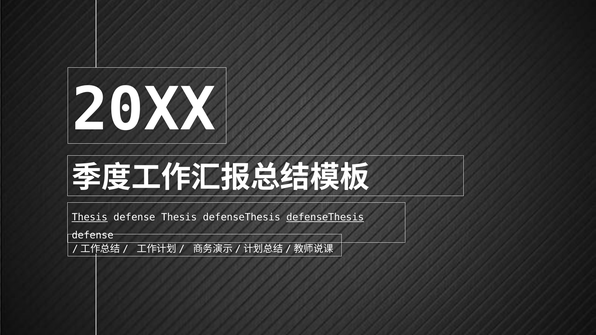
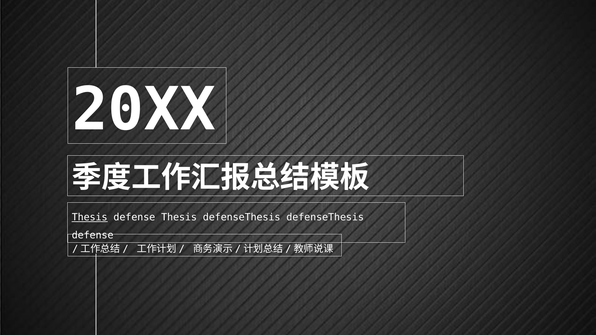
defenseThesis underline: present -> none (325, 217)
